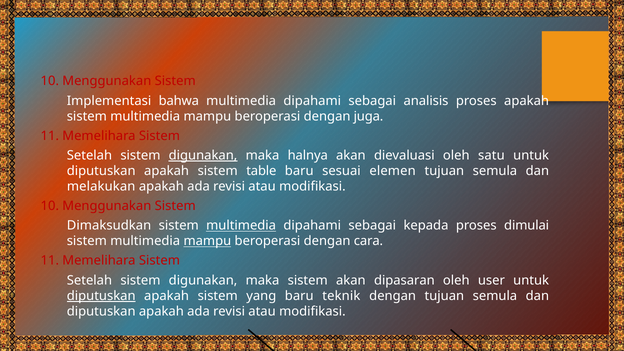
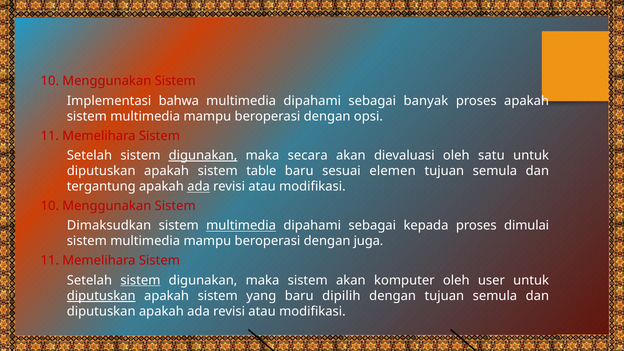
analisis: analisis -> banyak (426, 101)
juga: juga -> opsi (368, 116)
halnya: halnya -> secara (308, 155)
melakukan: melakukan -> tergantung (101, 187)
ada underline: none -> present (199, 187)
mampu underline: present -> none (207, 241)
cara: cara -> juga (368, 241)
sistem underline: none -> present (140, 280)
dipasaran: dipasaran -> komputer (404, 280)
teknik: teknik -> dipilih (341, 296)
